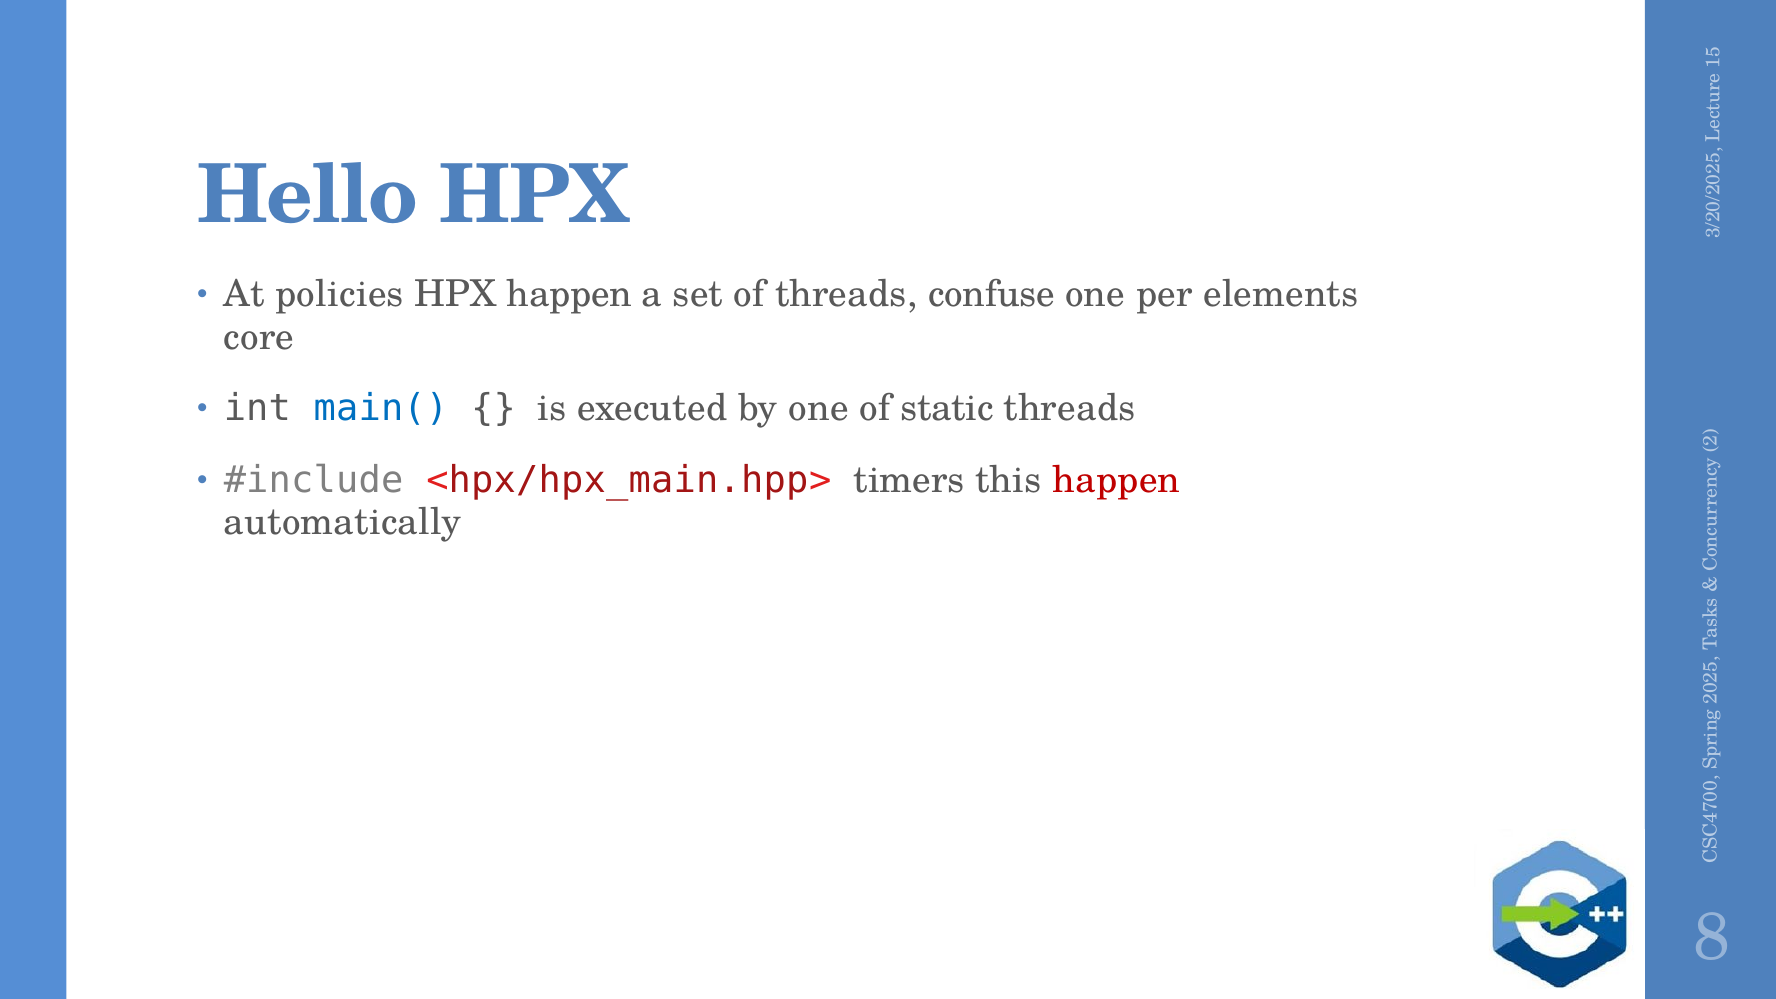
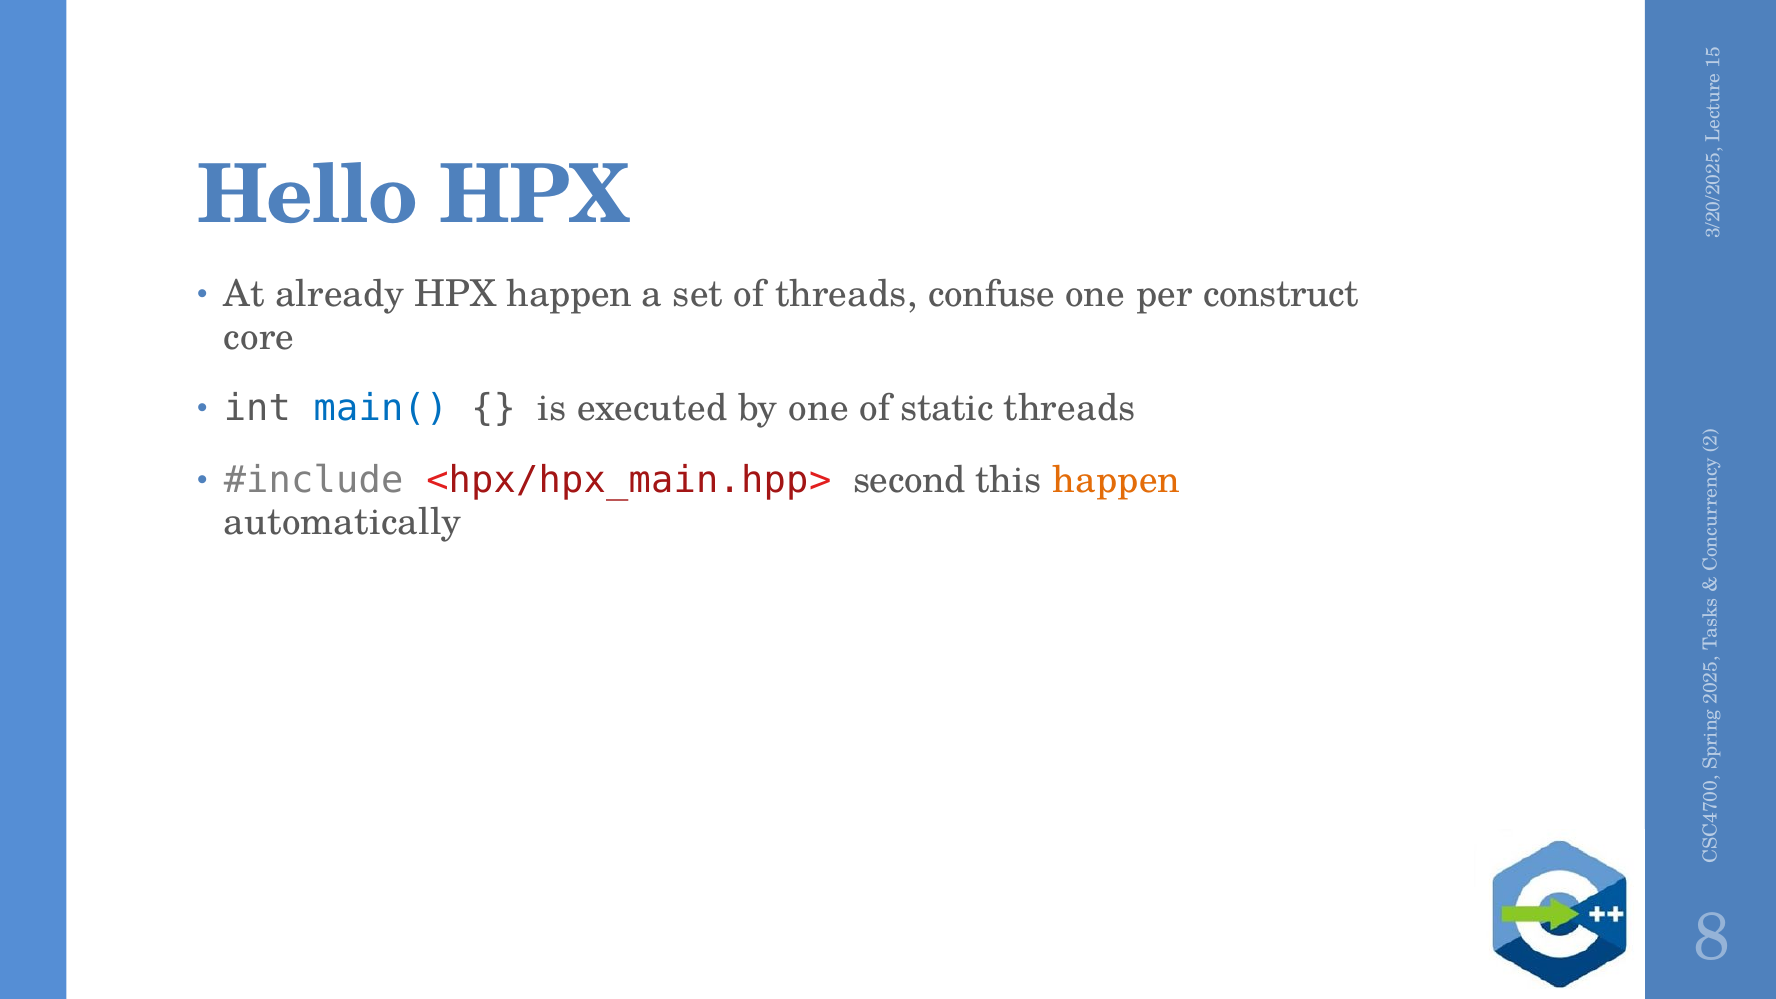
policies: policies -> already (340, 295)
elements: elements -> construct (1281, 295)
timers: timers -> second (910, 481)
happen colour: red -> orange (1116, 481)
